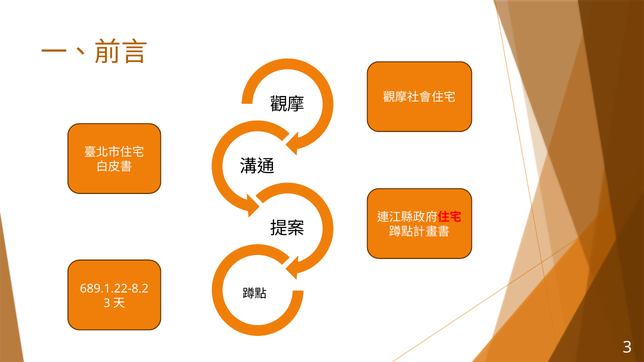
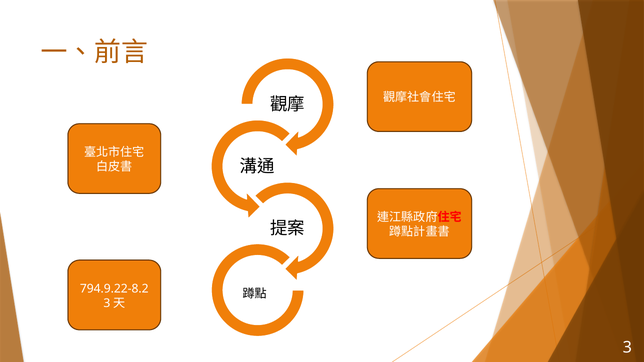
689.1.22-8.2: 689.1.22-8.2 -> 794.9.22-8.2 (114, 289)
